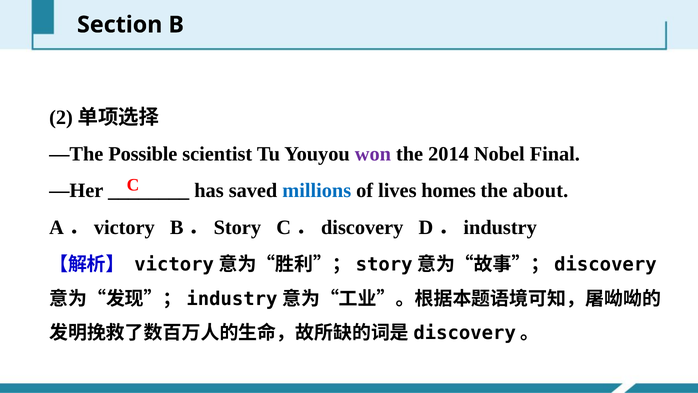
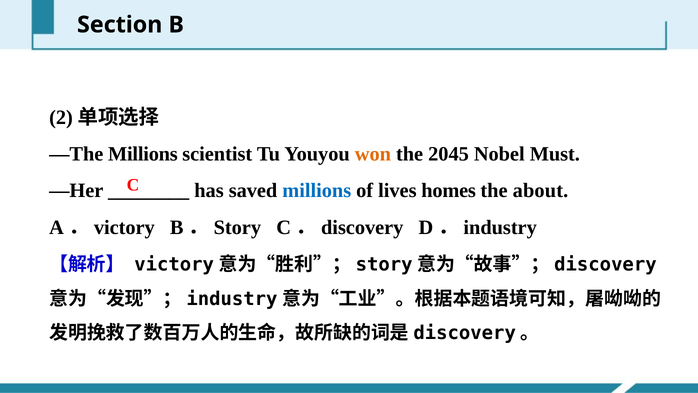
—The Possible: Possible -> Millions (143, 154)
won colour: purple -> orange (373, 154)
2014: 2014 -> 2045 (449, 154)
Final: Final -> Must (555, 154)
